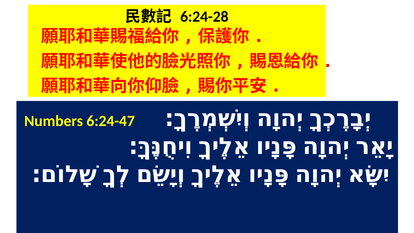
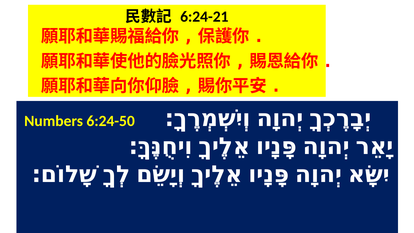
6:24-28: 6:24-28 -> 6:24-21 (204, 17)
6:24-47: 6:24-47 -> 6:24-50 (111, 121)
